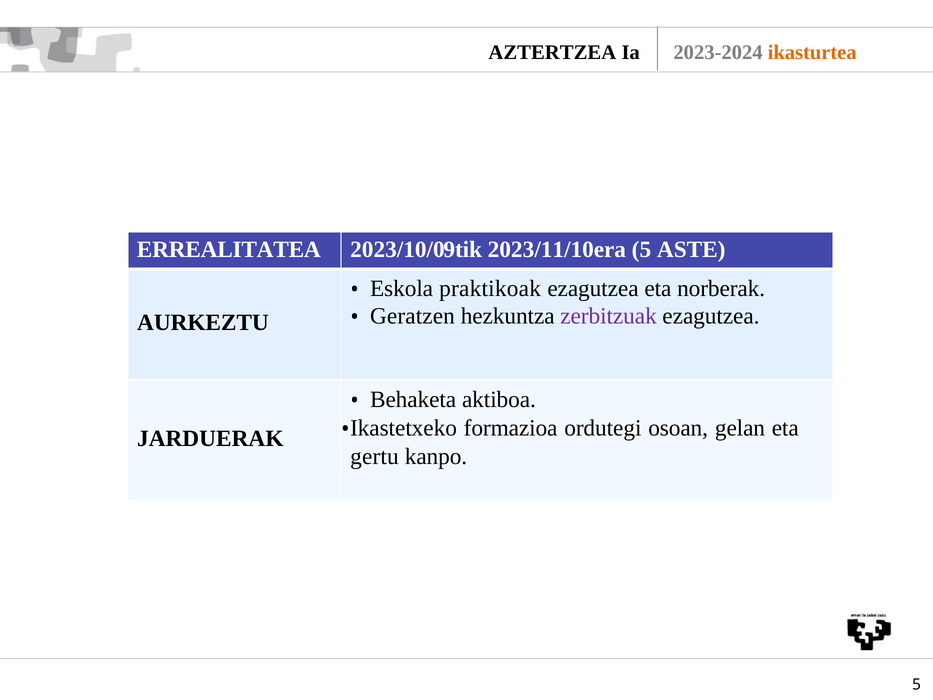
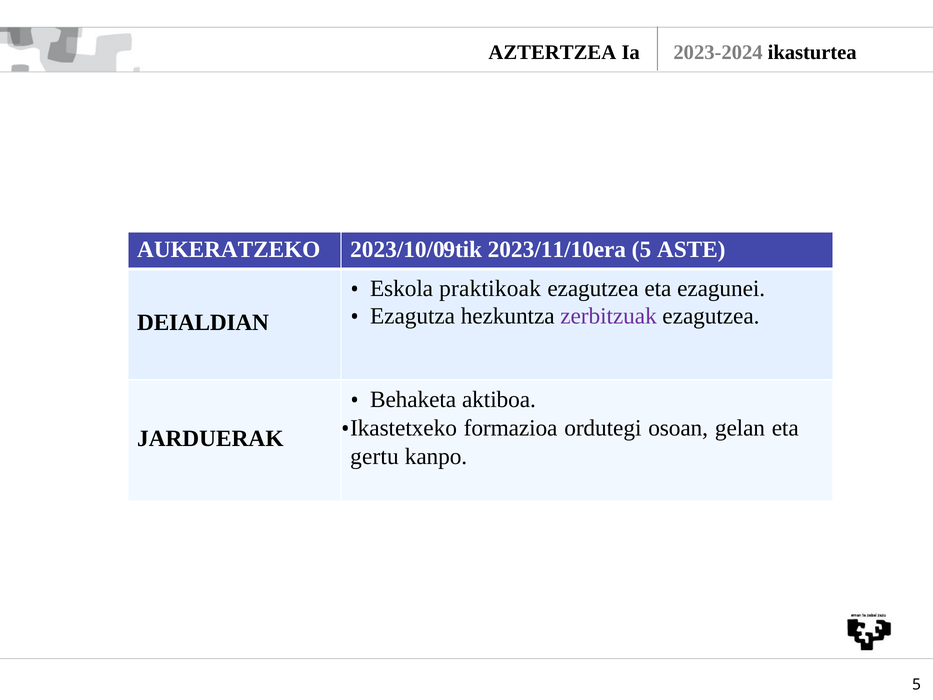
ikasturtea colour: orange -> black (812, 53)
ERREALITATEA: ERREALITATEA -> AUKERATZEKO (229, 249)
norberak: norberak -> ezagunei (721, 288)
Geratzen: Geratzen -> Ezagutza (413, 316)
AURKEZTU: AURKEZTU -> DEIALDIAN (203, 322)
